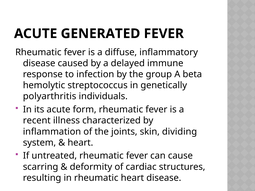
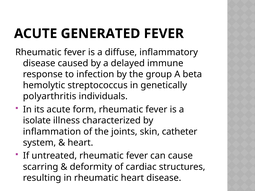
recent: recent -> isolate (37, 121)
dividing: dividing -> catheter (180, 132)
